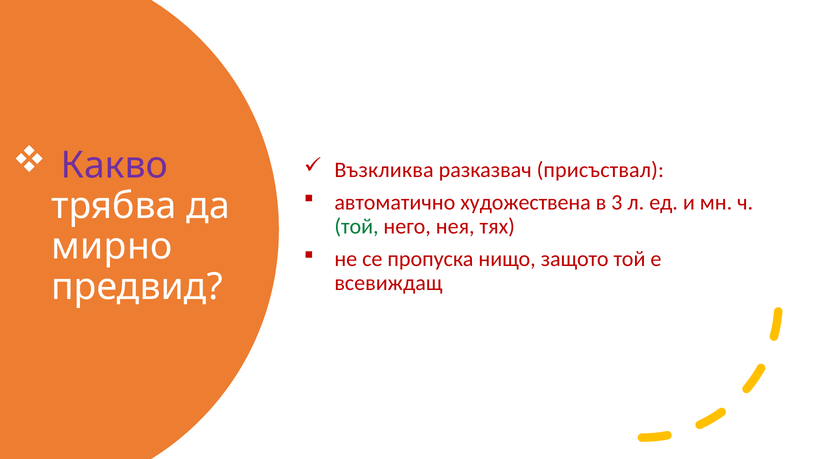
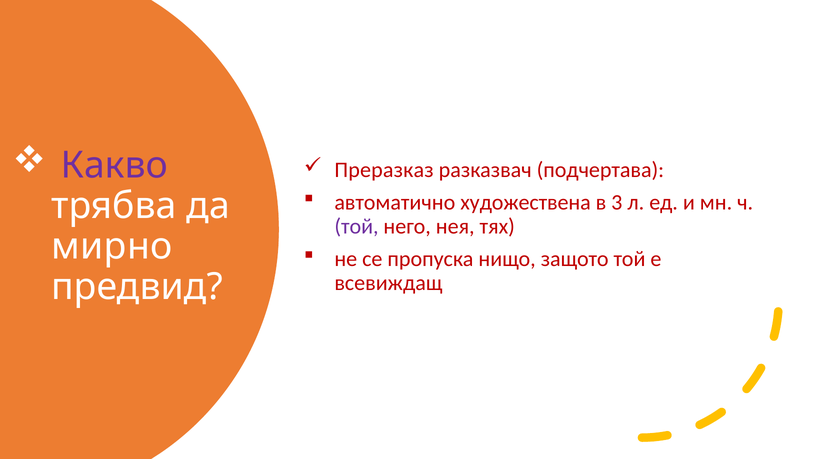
Възкликва: Възкликва -> Преразказ (384, 170)
присъствал: присъствал -> подчертава (600, 170)
той colour: green -> purple (356, 226)
